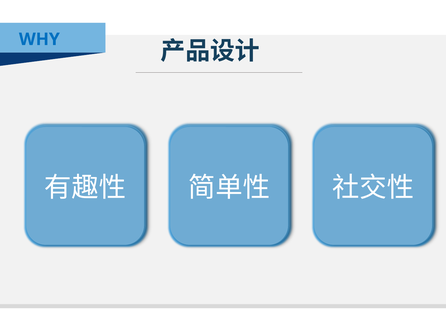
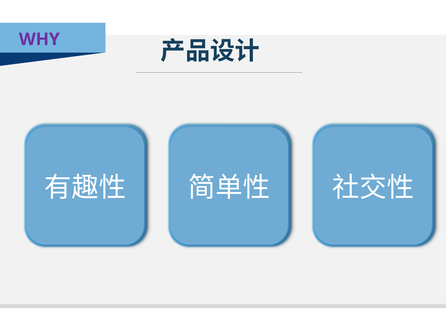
WHY colour: blue -> purple (39, 39)
